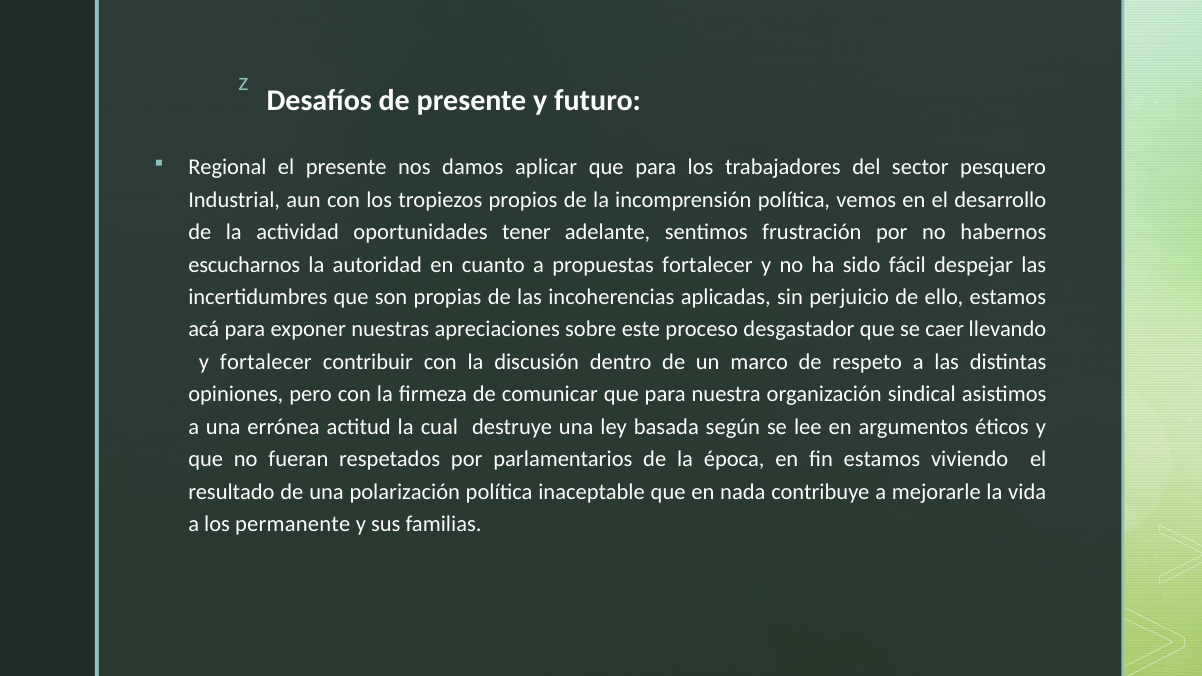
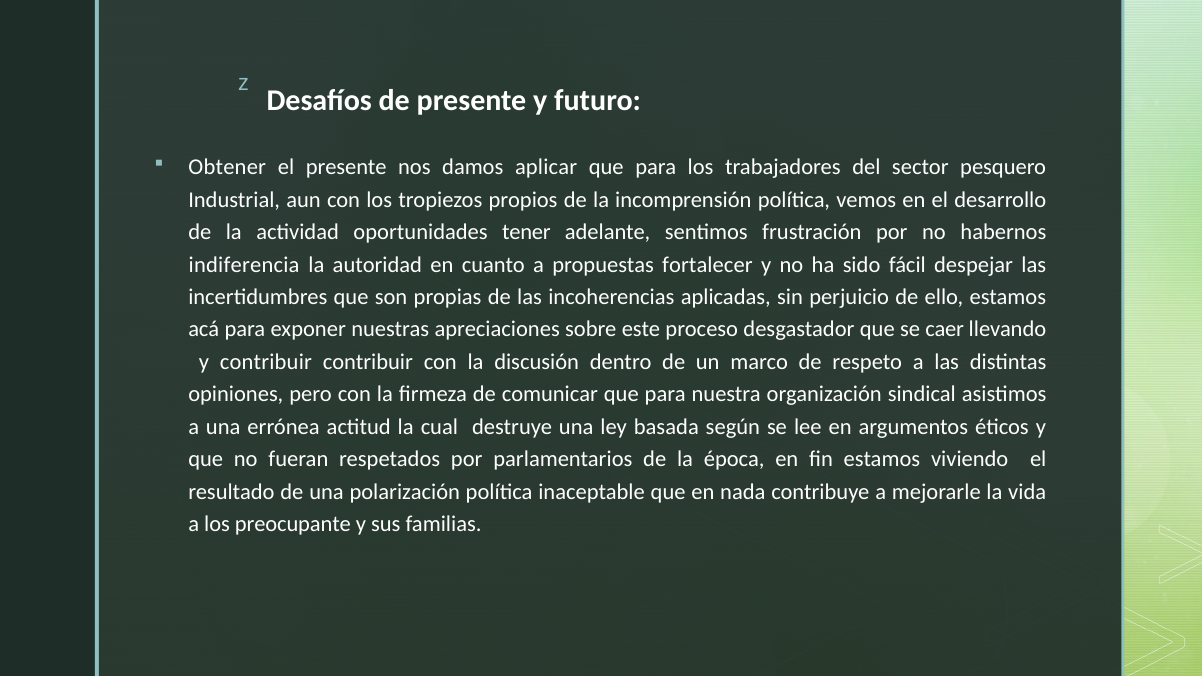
Regional: Regional -> Obtener (227, 167)
escucharnos: escucharnos -> indiferencia (244, 265)
y fortalecer: fortalecer -> contribuir (266, 362)
permanente: permanente -> preocupante (293, 524)
